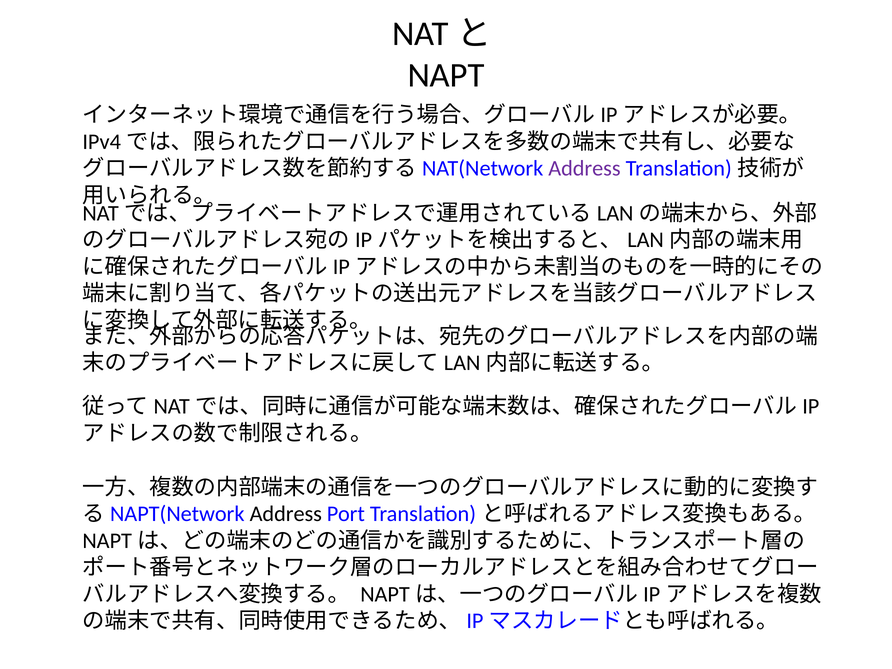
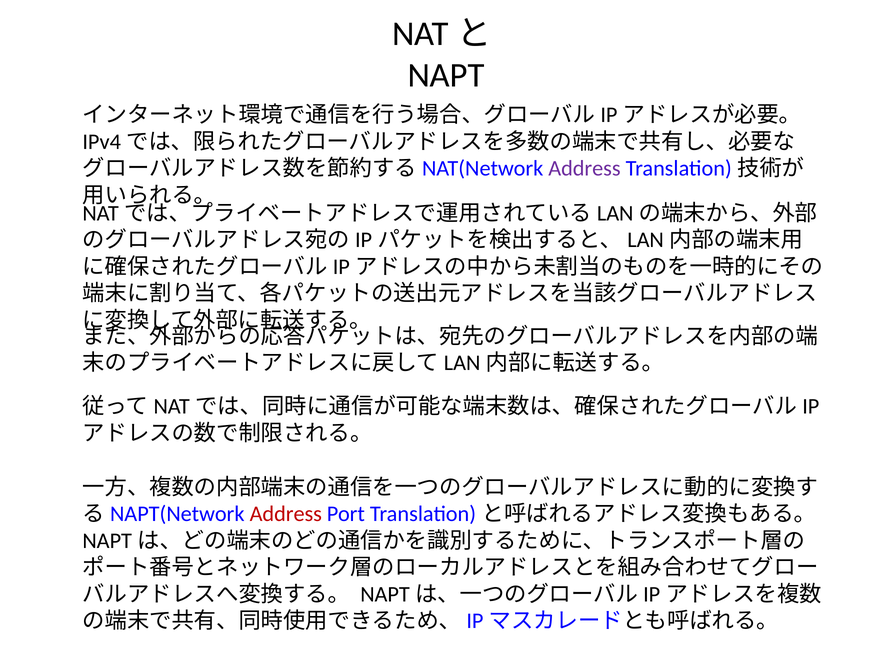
Address colour: black -> red (286, 514)
